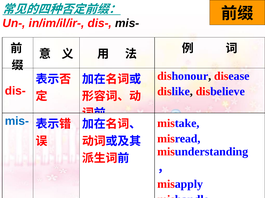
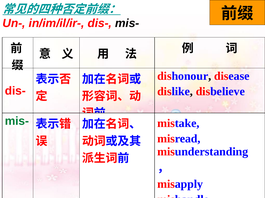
mis- colour: blue -> green (17, 122)
